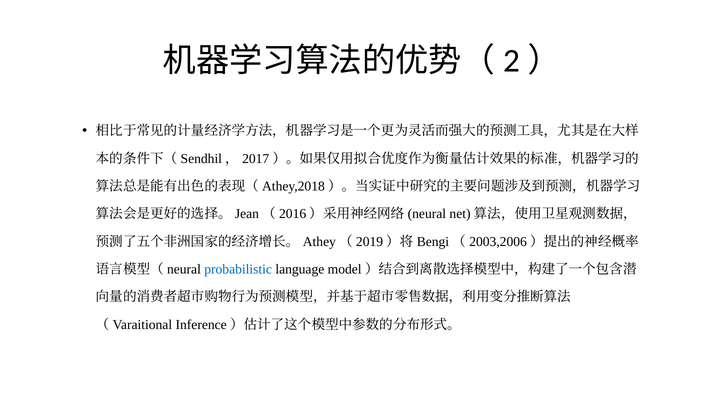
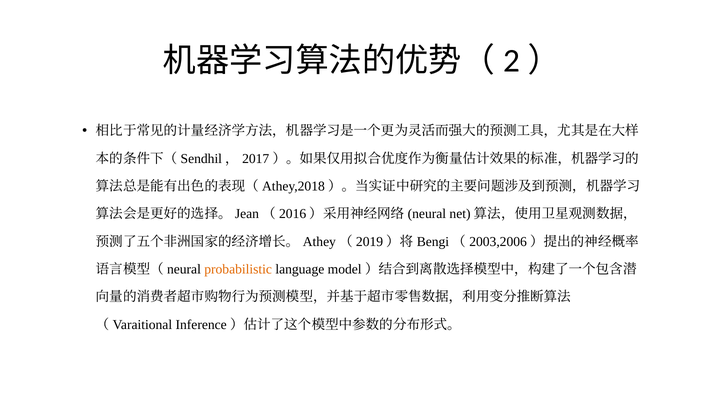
probabilistic colour: blue -> orange (238, 269)
